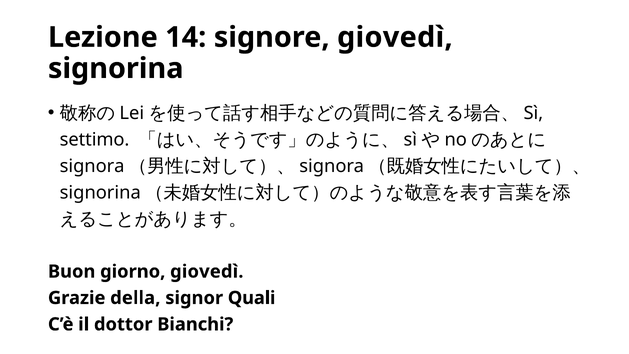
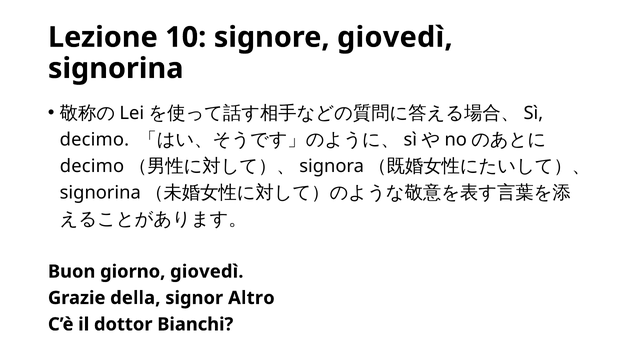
14: 14 -> 10 (186, 37)
settimo: settimo -> decimo (94, 140)
signora: signora -> decimo (92, 166)
Quali: Quali -> Altro (251, 298)
